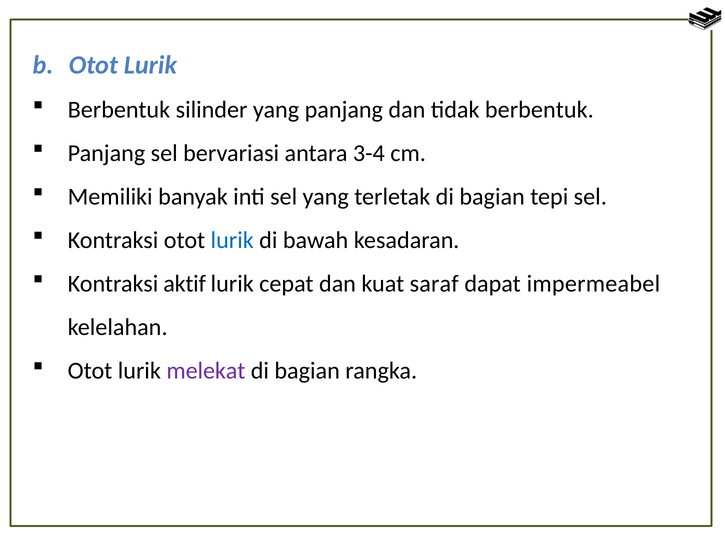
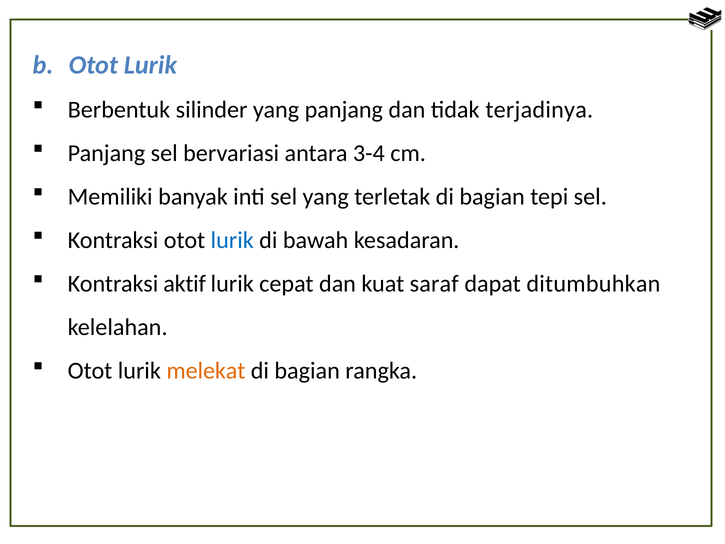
tidak berbentuk: berbentuk -> terjadinya (539, 110)
impermeabel: impermeabel -> ditumbuhkan (593, 284)
melekat colour: purple -> orange (206, 371)
